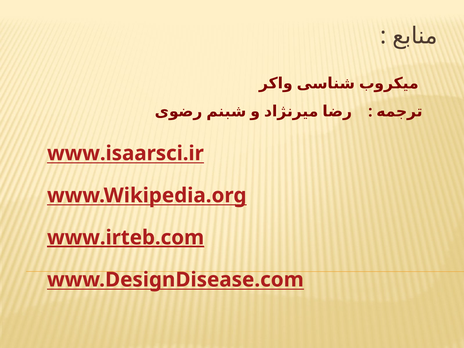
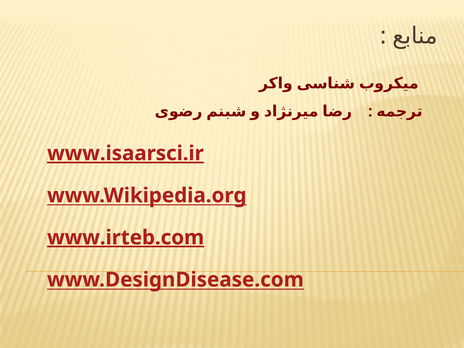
www.isaarsci.ir underline: none -> present (125, 153)
